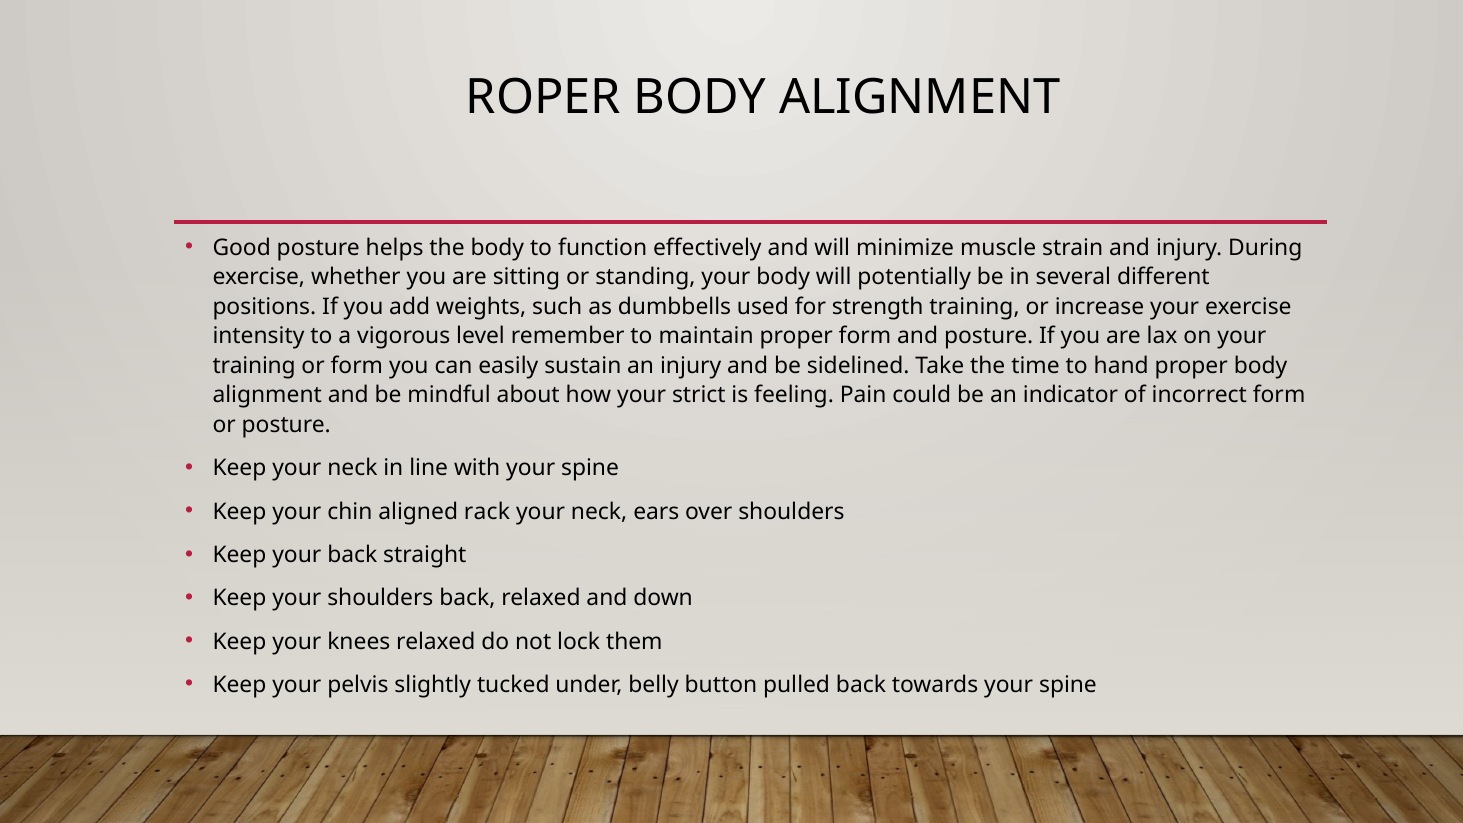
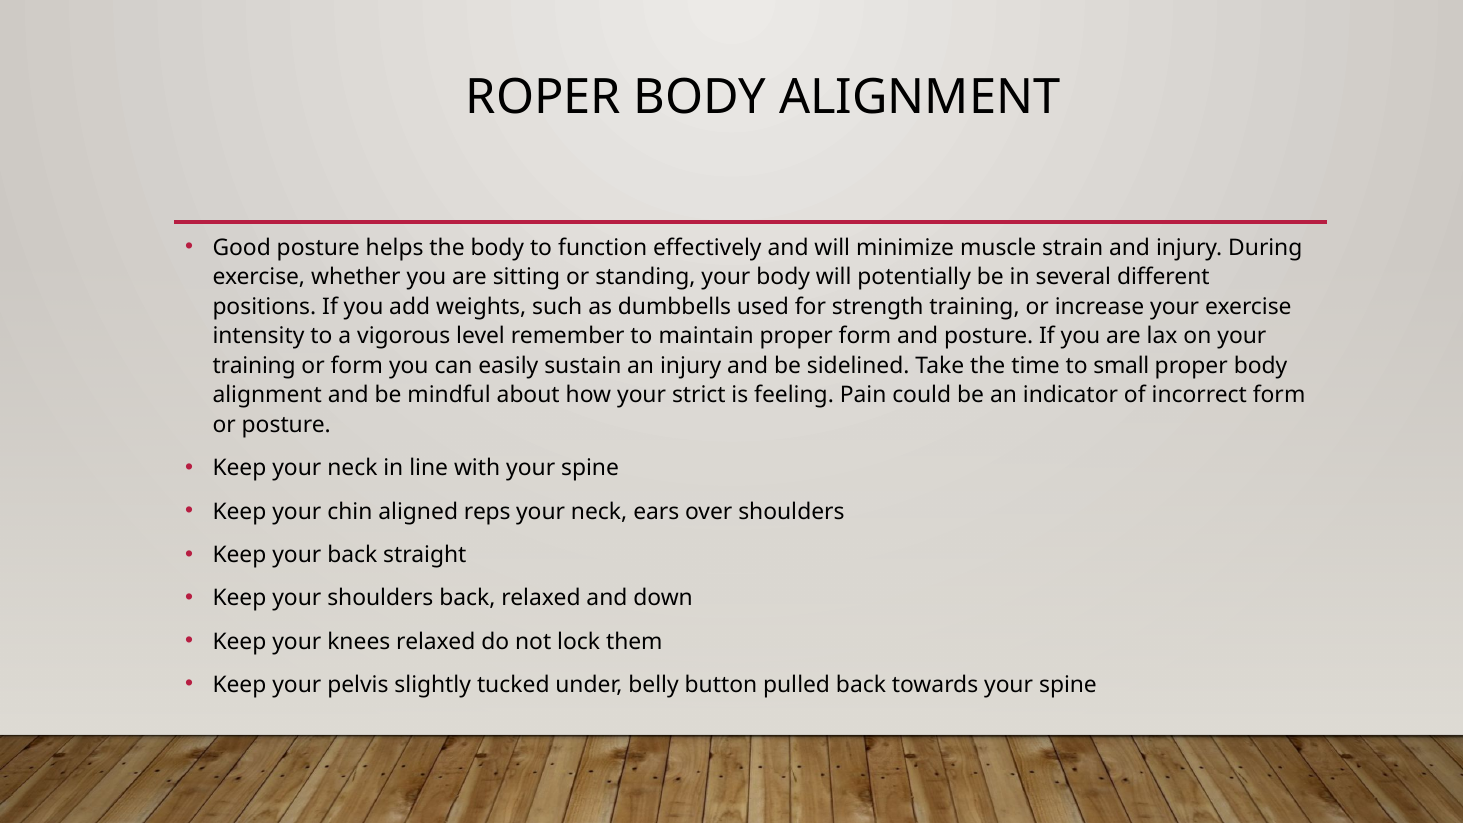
hand: hand -> small (1121, 366)
rack: rack -> reps (487, 512)
